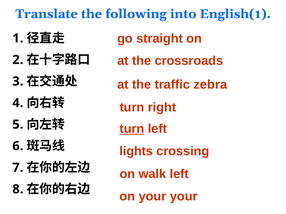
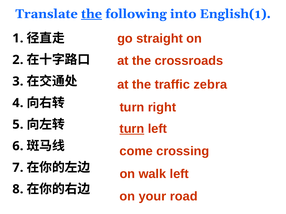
the underline: none -> present (92, 14)
lights: lights -> come (136, 151)
your your: your -> road (184, 197)
